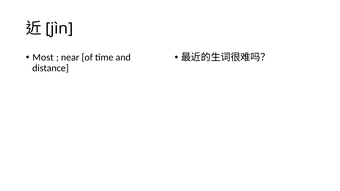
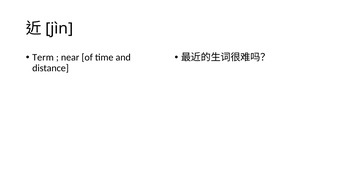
Most: Most -> Term (43, 57)
